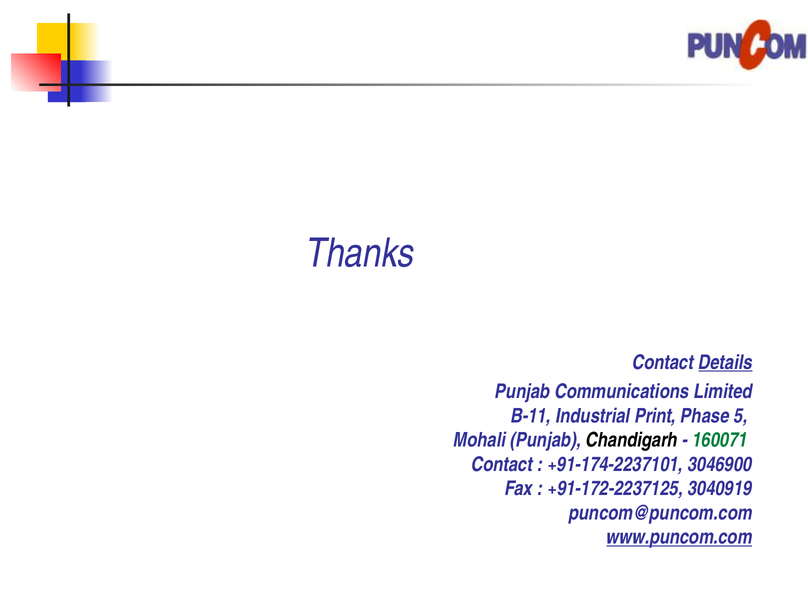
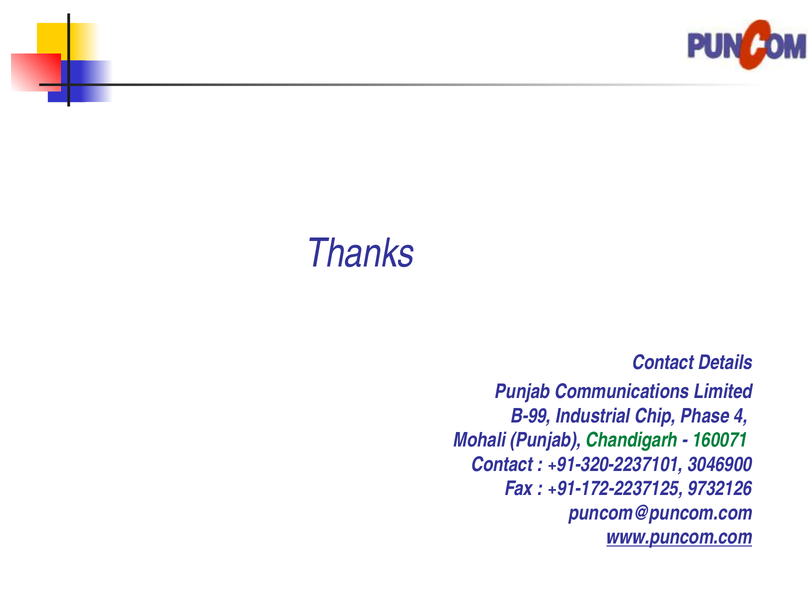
Details underline: present -> none (725, 362)
B-11: B-11 -> B-99 (531, 416)
Print: Print -> Chip (655, 416)
5: 5 -> 4 (741, 416)
Chandigarh colour: black -> green (632, 440)
+91-174-2237101: +91-174-2237101 -> +91-320-2237101 (615, 464)
3040919: 3040919 -> 9732126 (720, 489)
